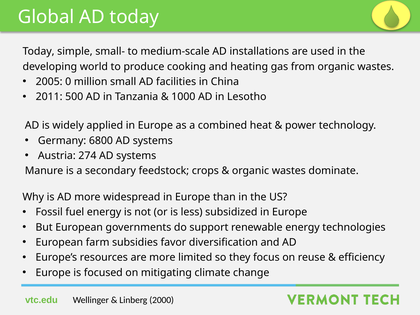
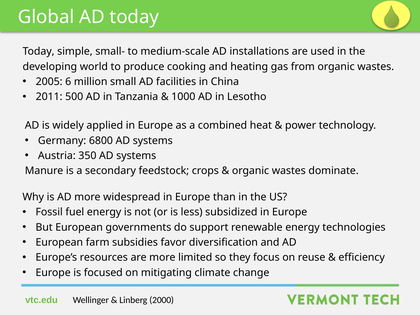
0: 0 -> 6 (68, 82)
274: 274 -> 350 (87, 156)
